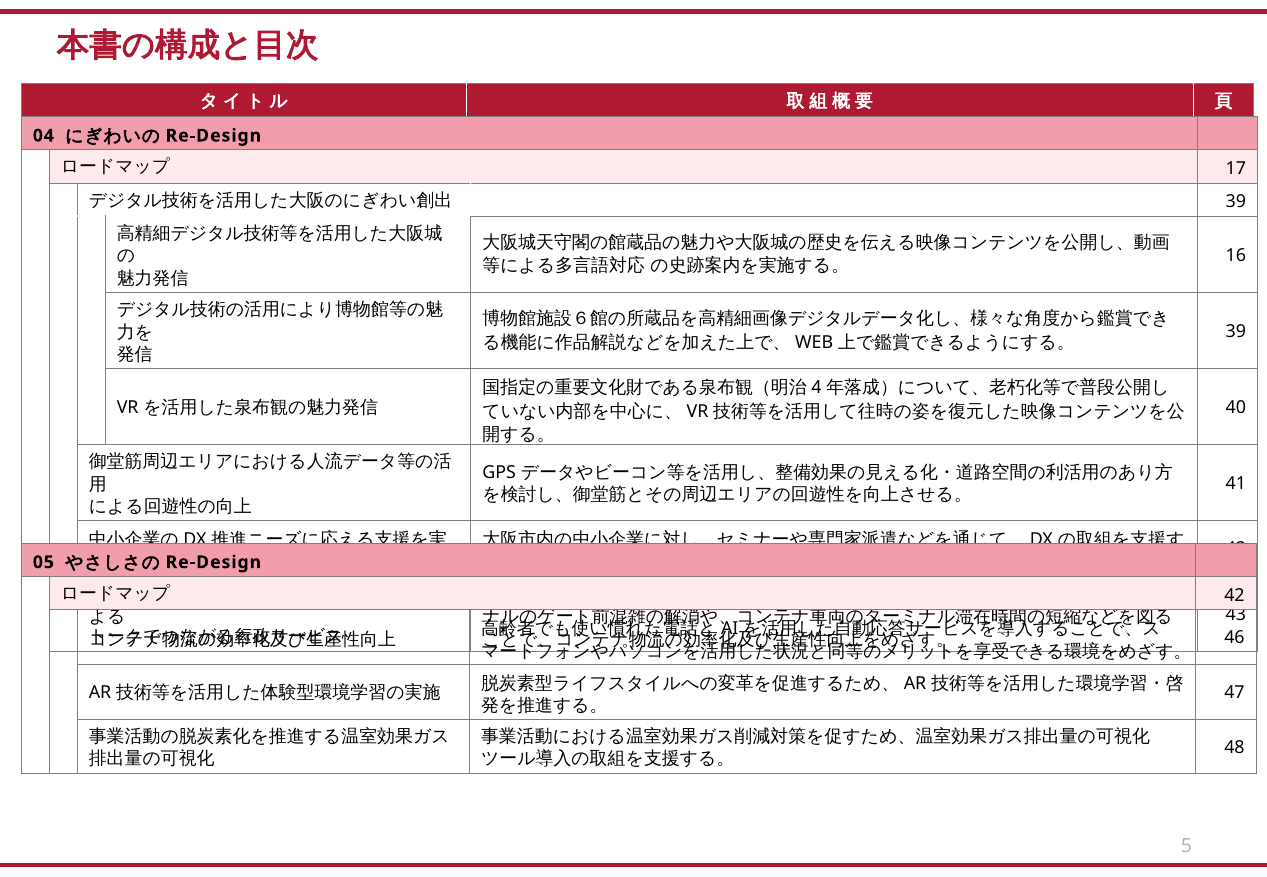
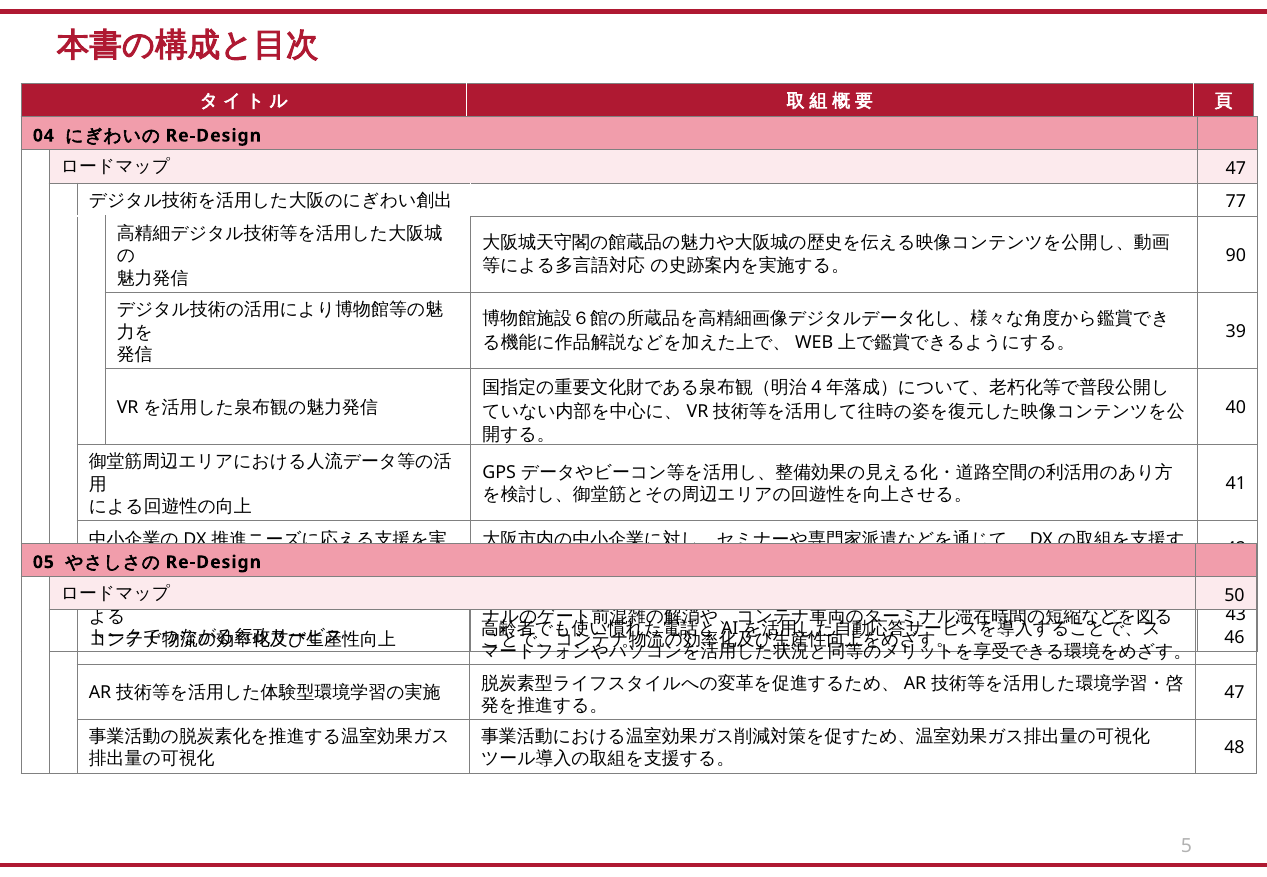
17: 17 -> 47 (1236, 169)
39: 39 -> 77 (1236, 202)
16: 16 -> 90 (1236, 255)
42: 42 -> 50 (1234, 596)
